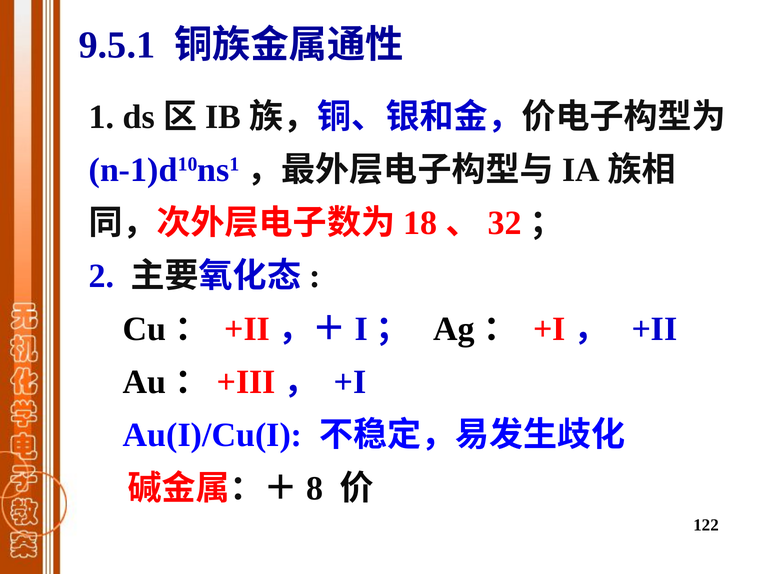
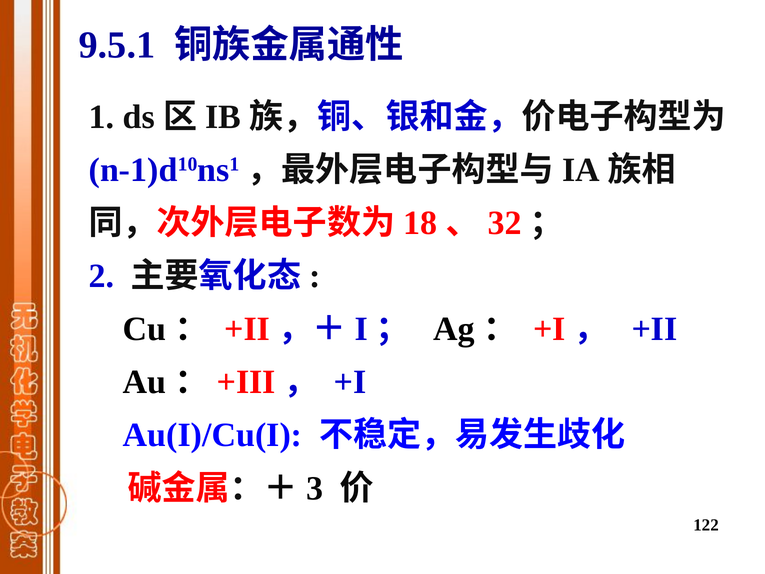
8: 8 -> 3 (315, 488)
